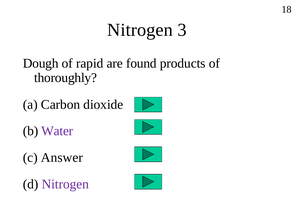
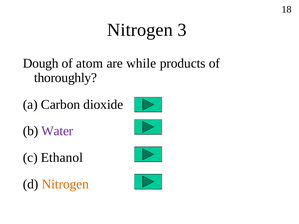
rapid: rapid -> atom (90, 63)
found: found -> while (141, 63)
Answer: Answer -> Ethanol (62, 158)
Nitrogen colour: purple -> orange (65, 184)
